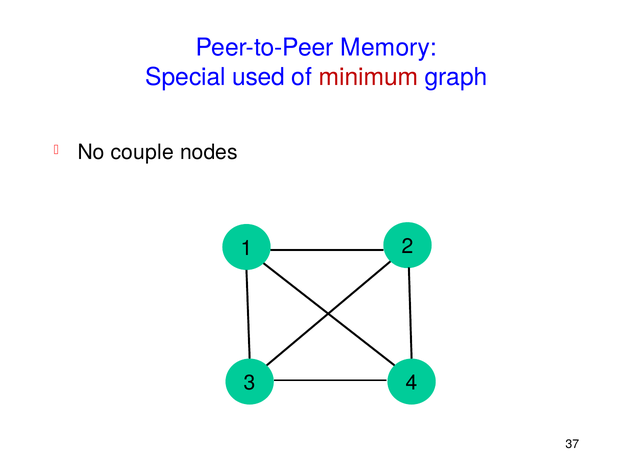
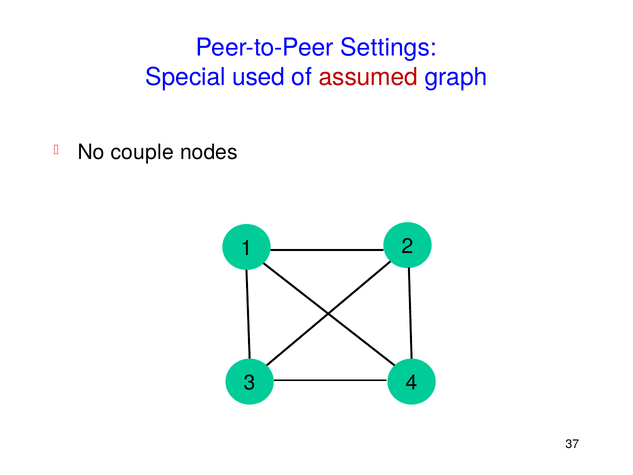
Memory: Memory -> Settings (389, 48)
minimum: minimum -> assumed (369, 77)
